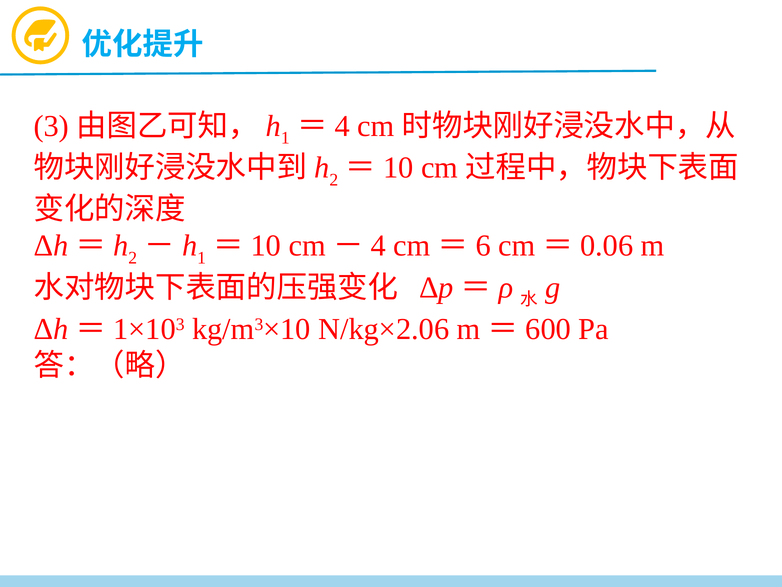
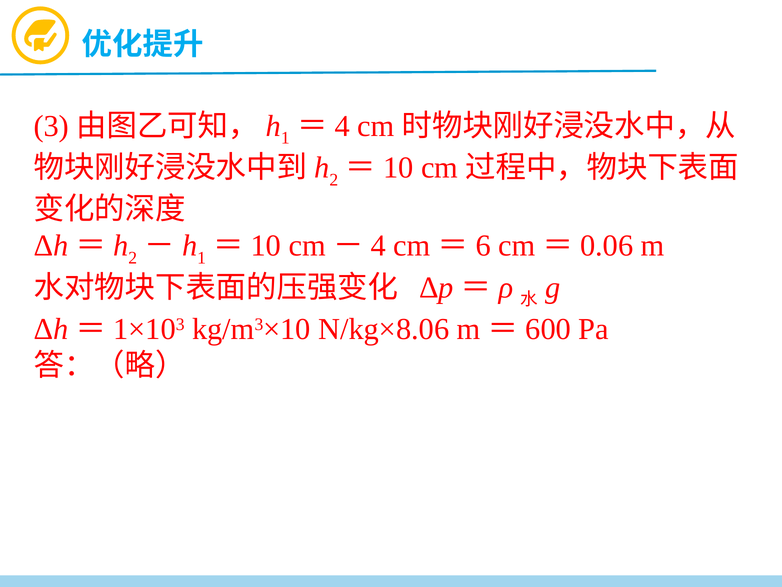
N/kg×2.06: N/kg×2.06 -> N/kg×8.06 (384, 329)
